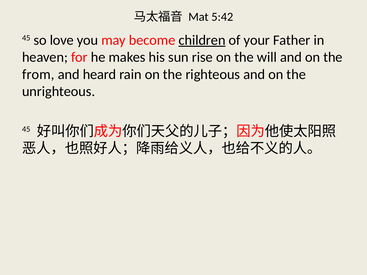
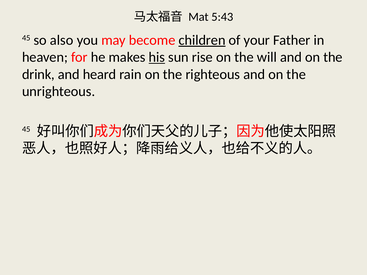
5:42: 5:42 -> 5:43 (222, 17)
love: love -> also (62, 40)
his underline: none -> present (157, 57)
from: from -> drink (38, 74)
